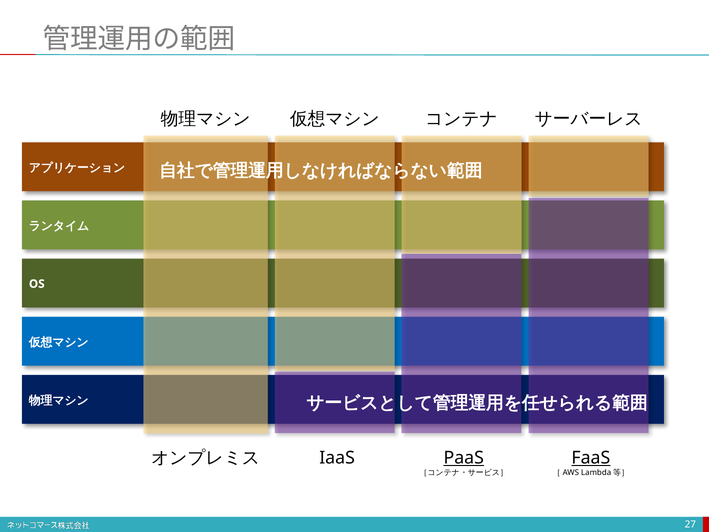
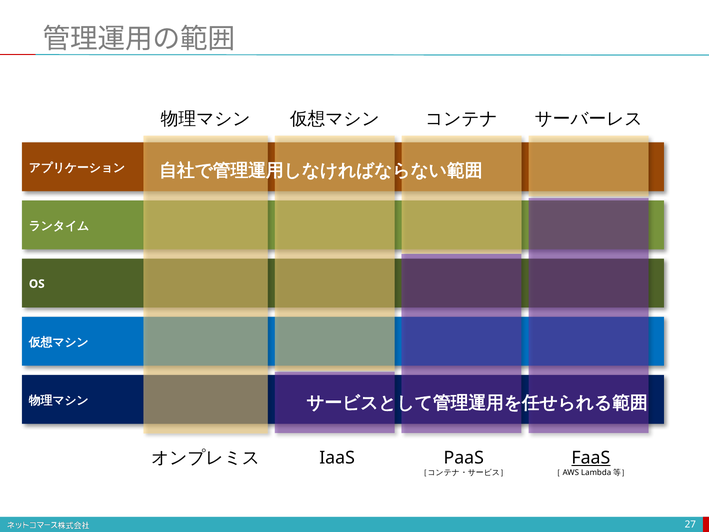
PaaS underline: present -> none (464, 458)
